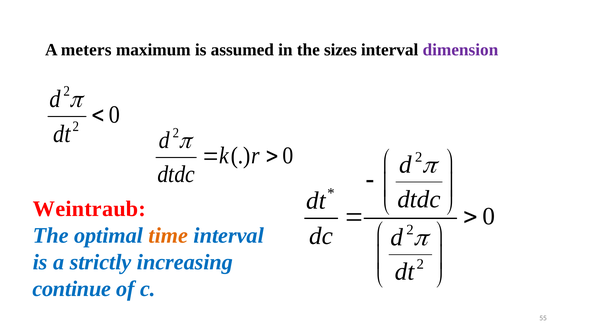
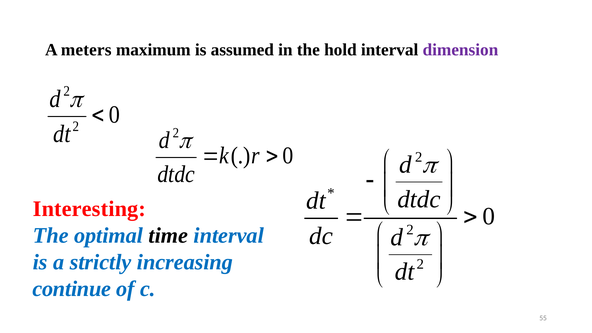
sizes: sizes -> hold (340, 50)
Weintraub: Weintraub -> Interesting (89, 209)
time colour: orange -> black (168, 236)
